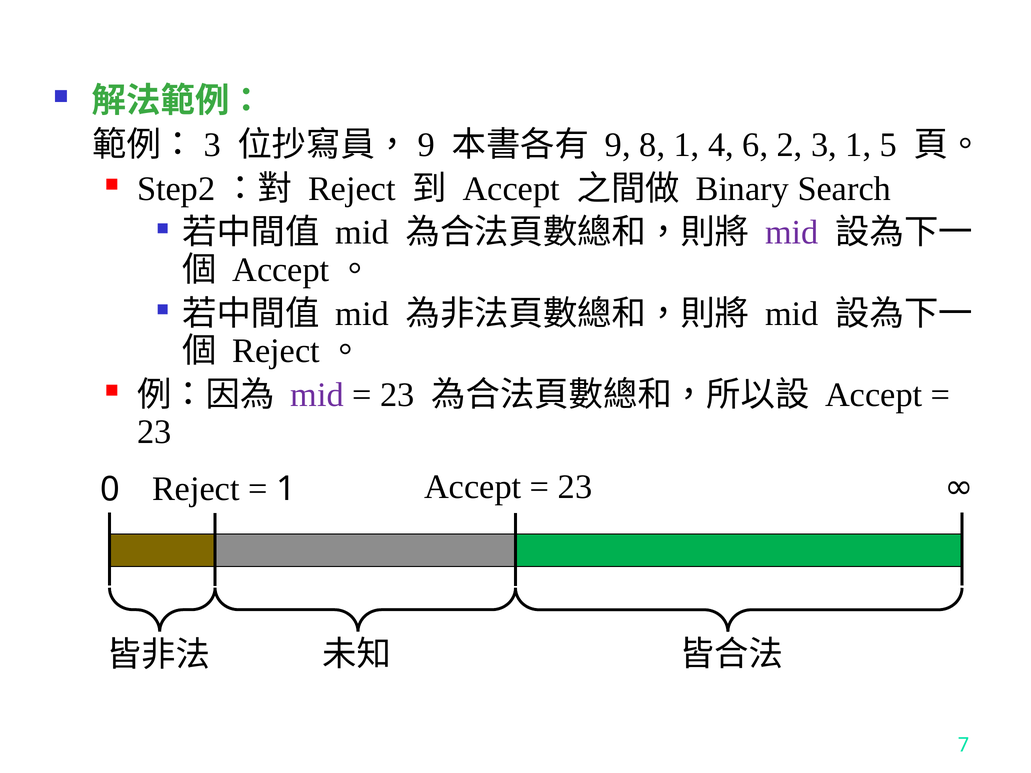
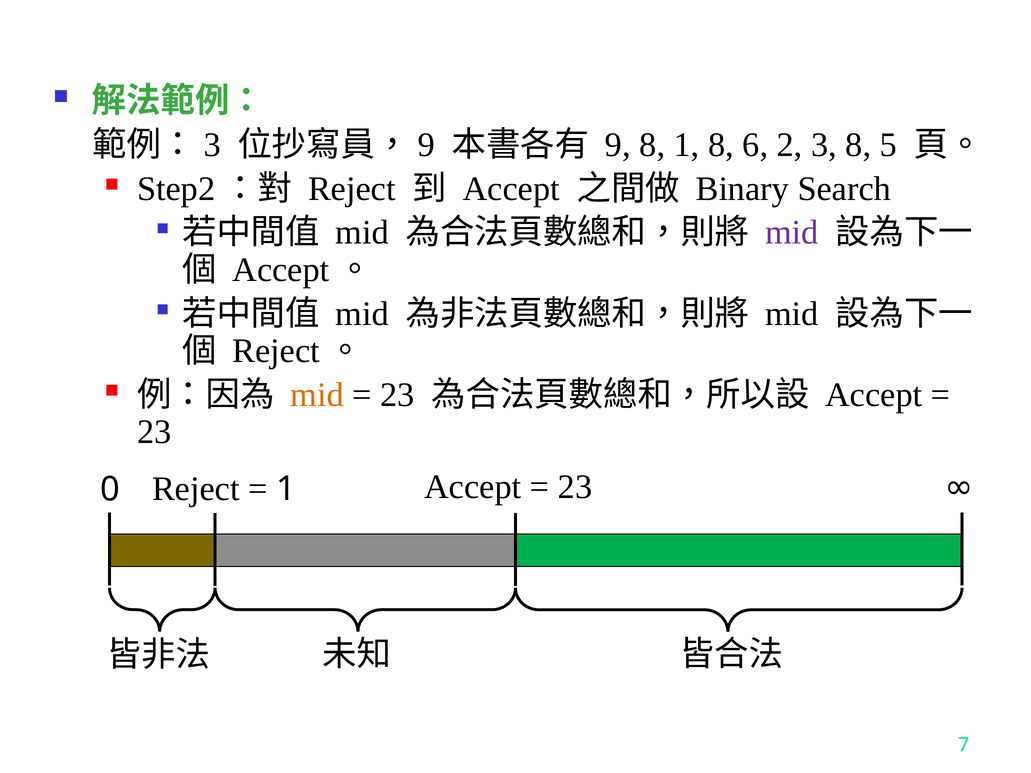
1 4: 4 -> 8 (721, 145)
3 1: 1 -> 8 (858, 145)
mid colour: purple -> orange (317, 395)
